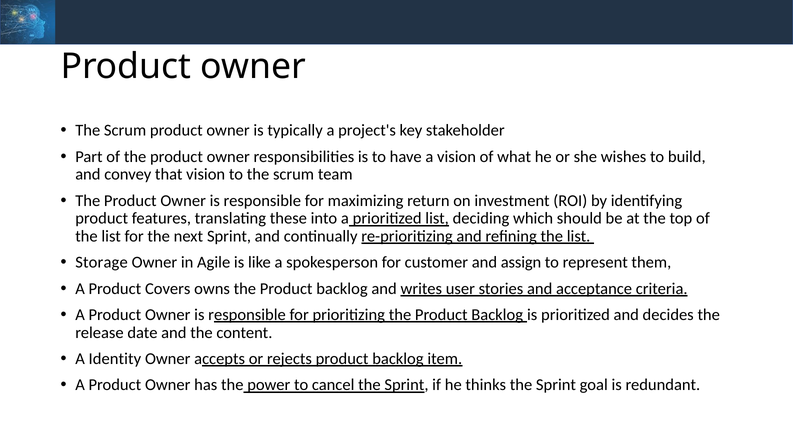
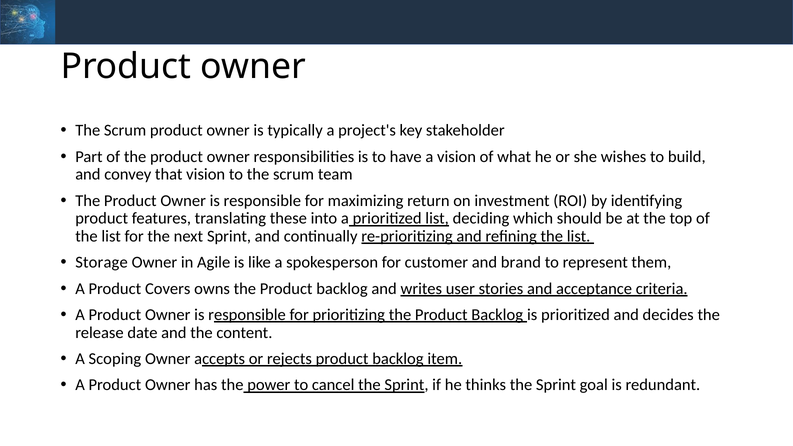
assign: assign -> brand (521, 263)
Identity: Identity -> Scoping (115, 359)
